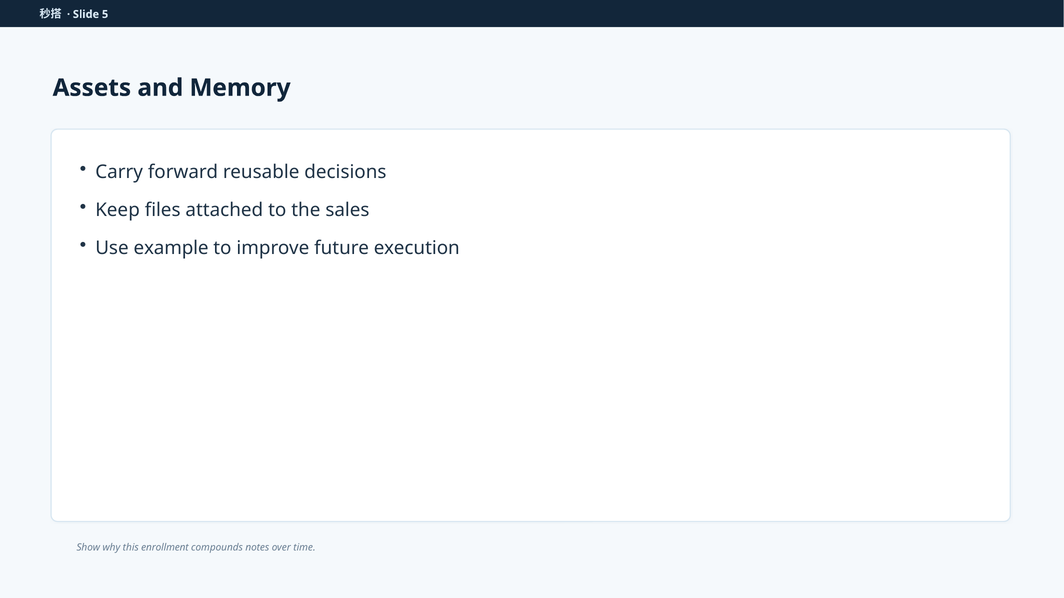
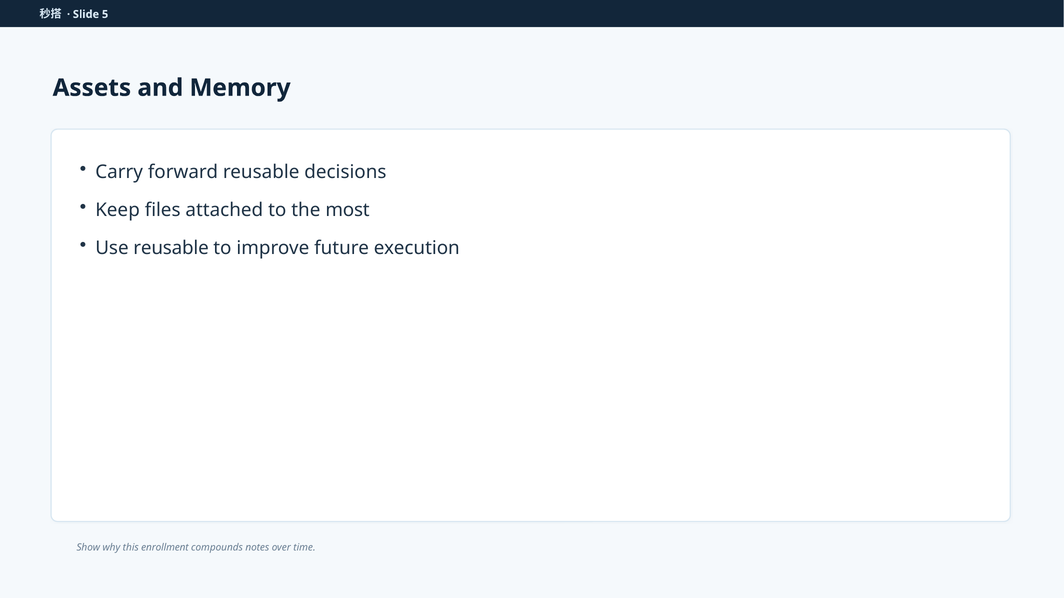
sales: sales -> most (348, 210)
Use example: example -> reusable (171, 248)
